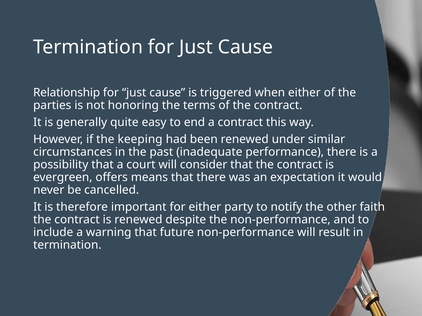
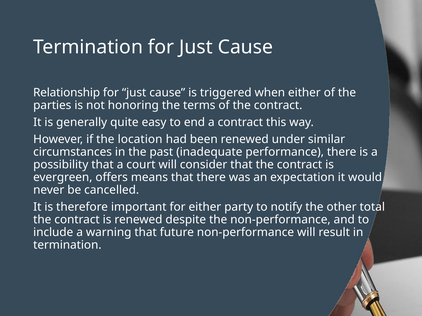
keeping: keeping -> location (140, 139)
faith: faith -> total (372, 207)
